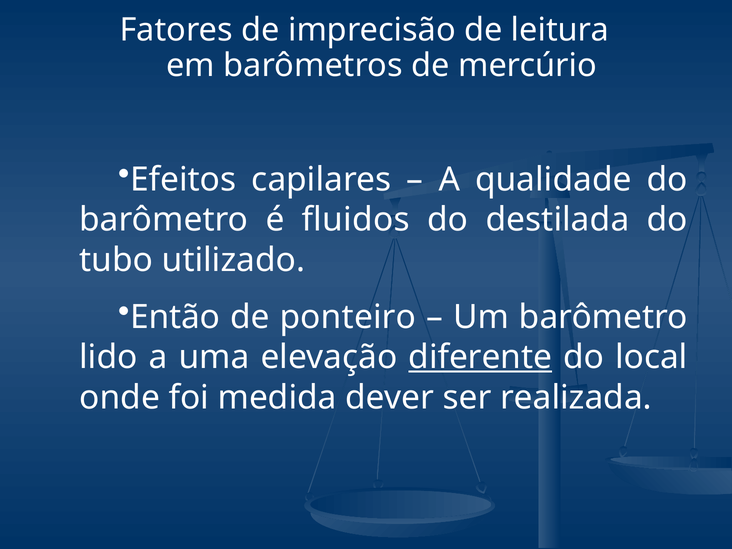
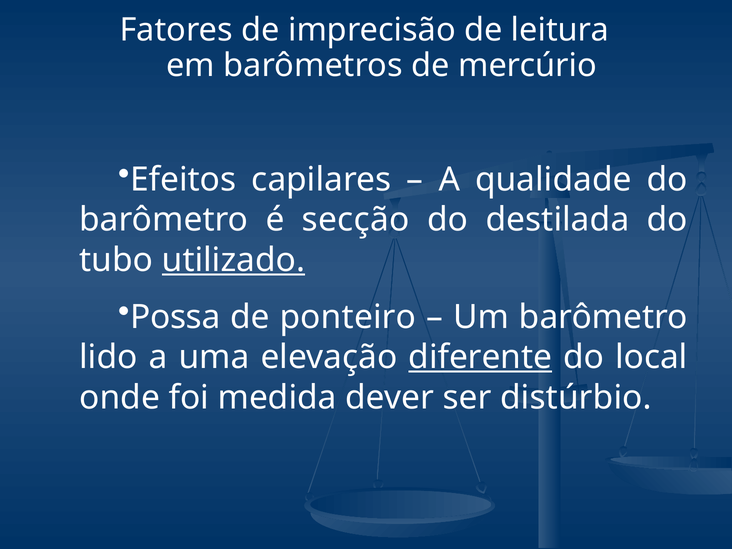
fluidos: fluidos -> secção (356, 220)
utilizado underline: none -> present (233, 260)
Então: Então -> Possa (175, 317)
realizada: realizada -> distúrbio (576, 398)
